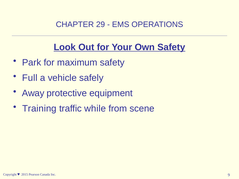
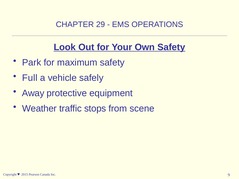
Training: Training -> Weather (39, 109)
while: while -> stops (95, 109)
